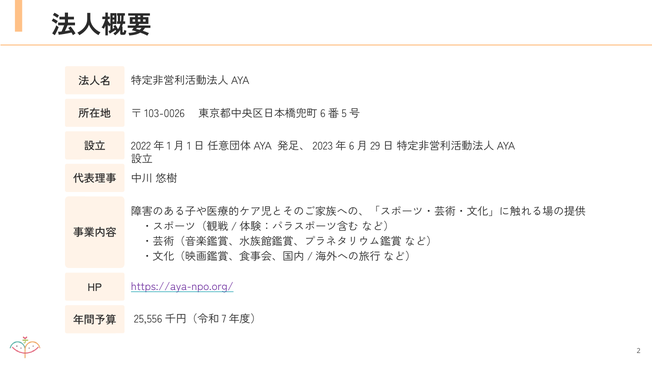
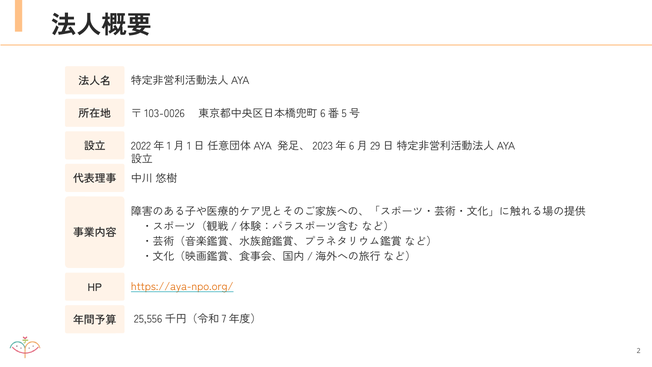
https://aya-npo.org/ colour: purple -> orange (182, 286)
